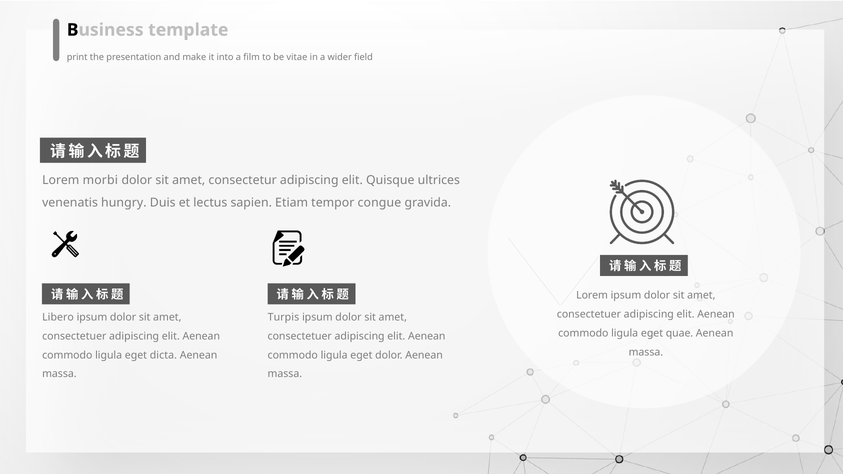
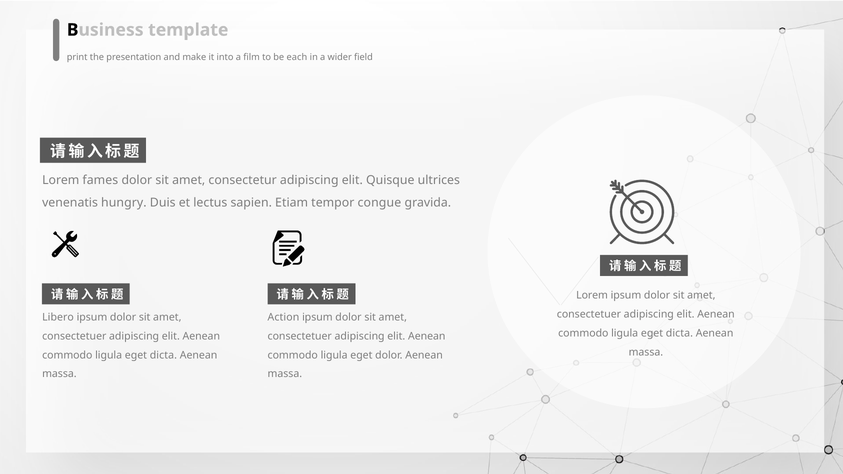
vitae: vitae -> each (297, 57)
morbi: morbi -> fames (100, 180)
Turpis: Turpis -> Action (283, 317)
quae: quae -> dicta (679, 334)
